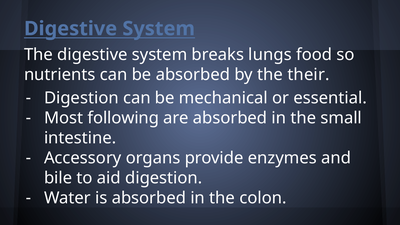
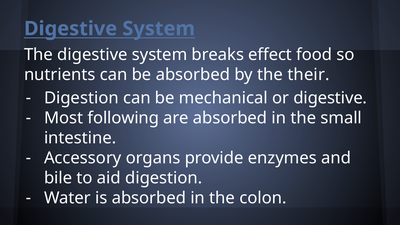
lungs: lungs -> effect (270, 55)
or essential: essential -> digestive (330, 98)
